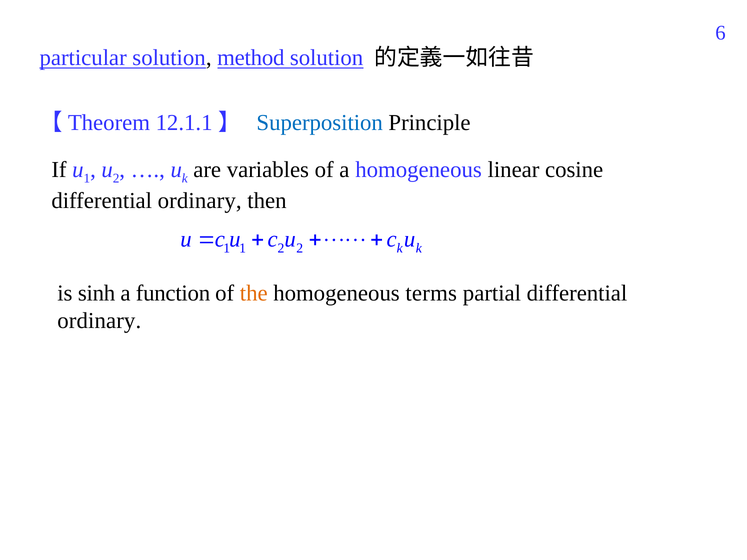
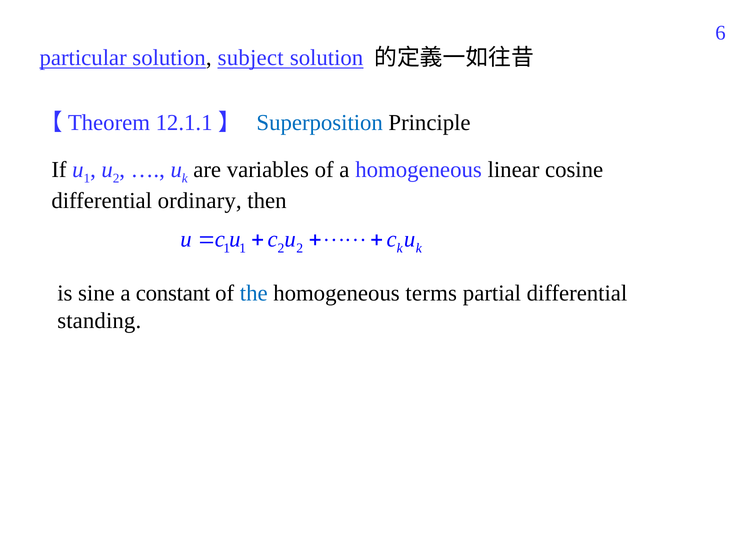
method: method -> subject (251, 58)
sinh: sinh -> sine (96, 293)
function: function -> constant (173, 293)
the colour: orange -> blue (254, 293)
ordinary: ordinary -> standing (99, 321)
